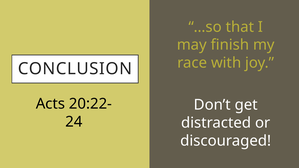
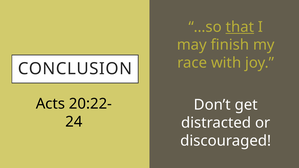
that underline: none -> present (240, 27)
